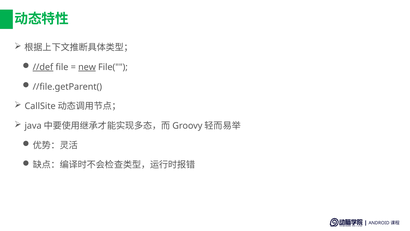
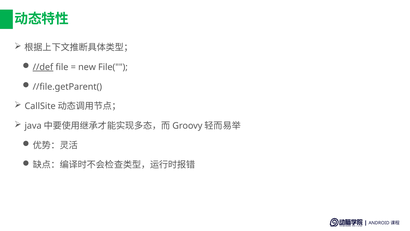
new underline: present -> none (87, 67)
